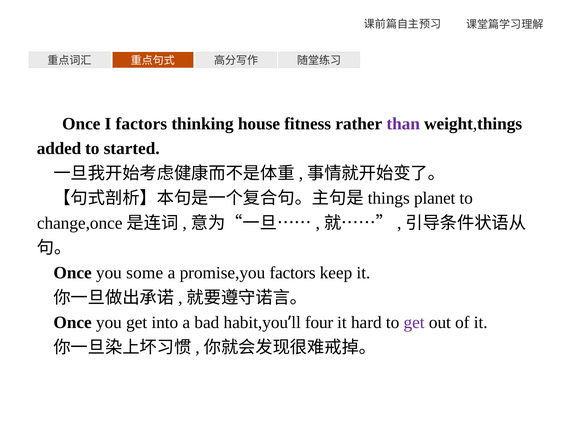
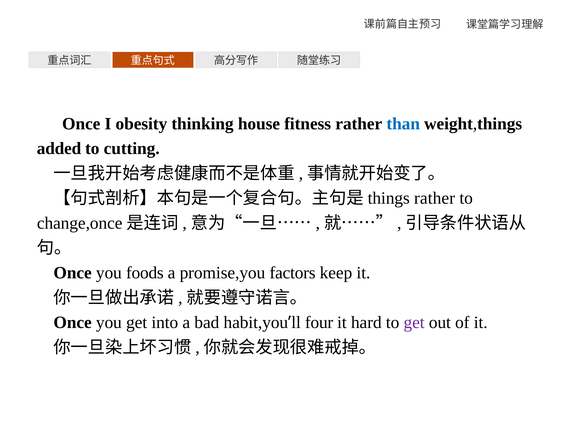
I factors: factors -> obesity (141, 124)
than colour: purple -> blue (403, 124)
started: started -> cutting (132, 148)
planet: planet -> rather (435, 198)
some: some -> foods (145, 273)
